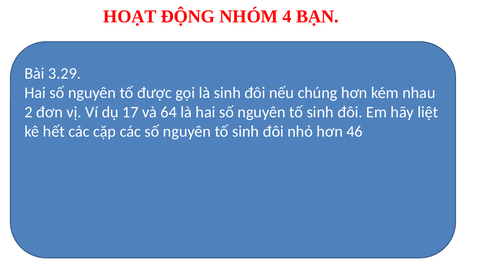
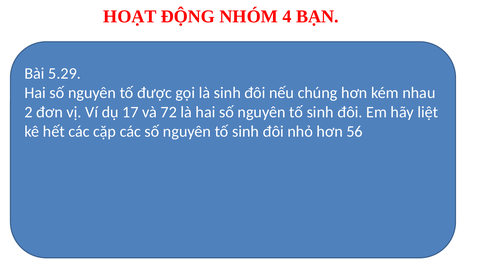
3.29: 3.29 -> 5.29 (65, 73)
64: 64 -> 72 (169, 112)
46: 46 -> 56 (355, 131)
